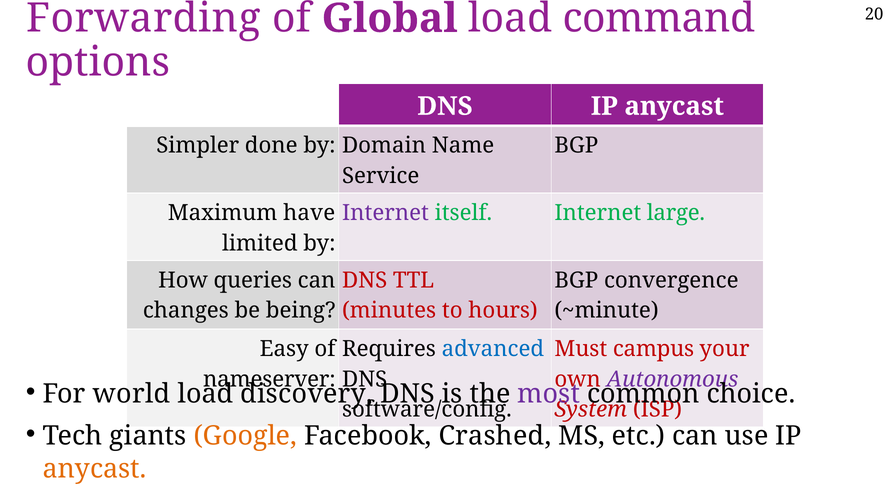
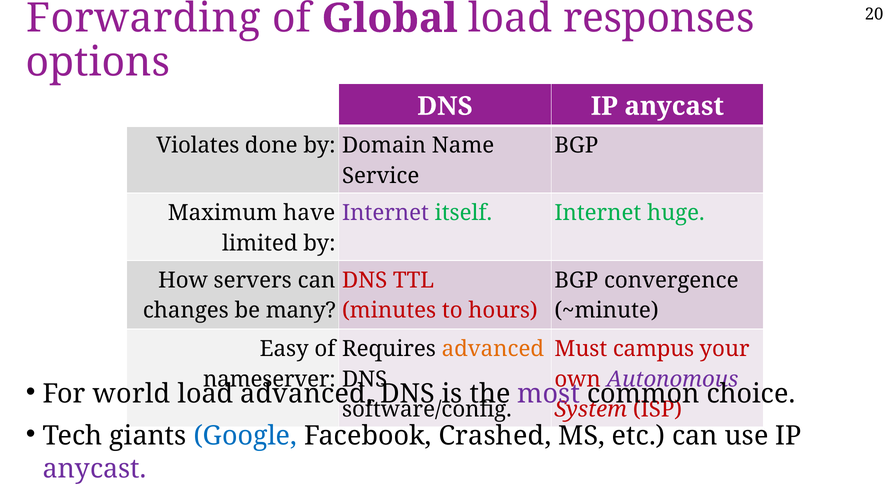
command: command -> responses (659, 18)
Simpler: Simpler -> Violates (198, 146)
large: large -> huge (676, 213)
queries: queries -> servers (253, 281)
being: being -> many (301, 311)
advanced colour: blue -> orange (493, 349)
load discovery: discovery -> advanced (307, 394)
Google colour: orange -> blue (245, 437)
anycast colour: orange -> purple (95, 470)
